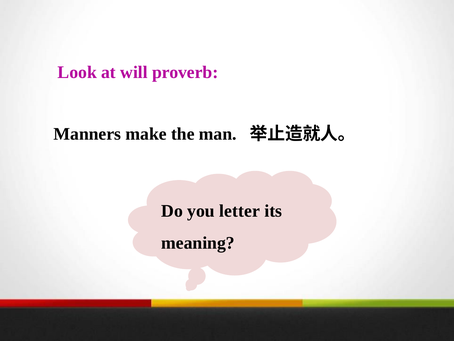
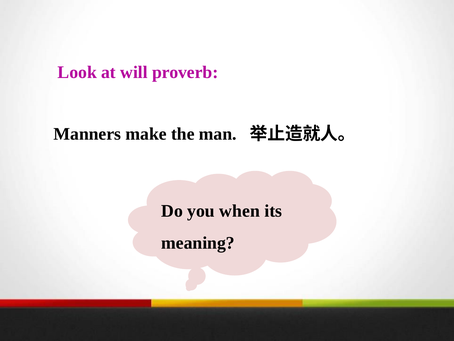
letter: letter -> when (240, 211)
